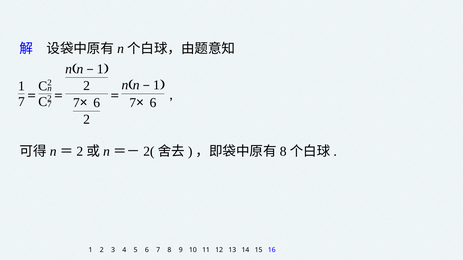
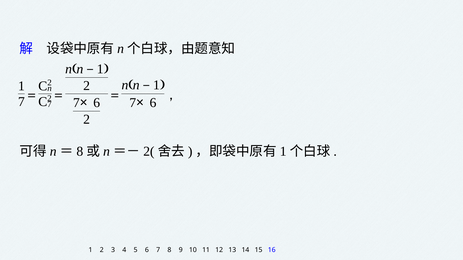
2: 2 -> 8 (80, 151)
8: 8 -> 1 (283, 151)
